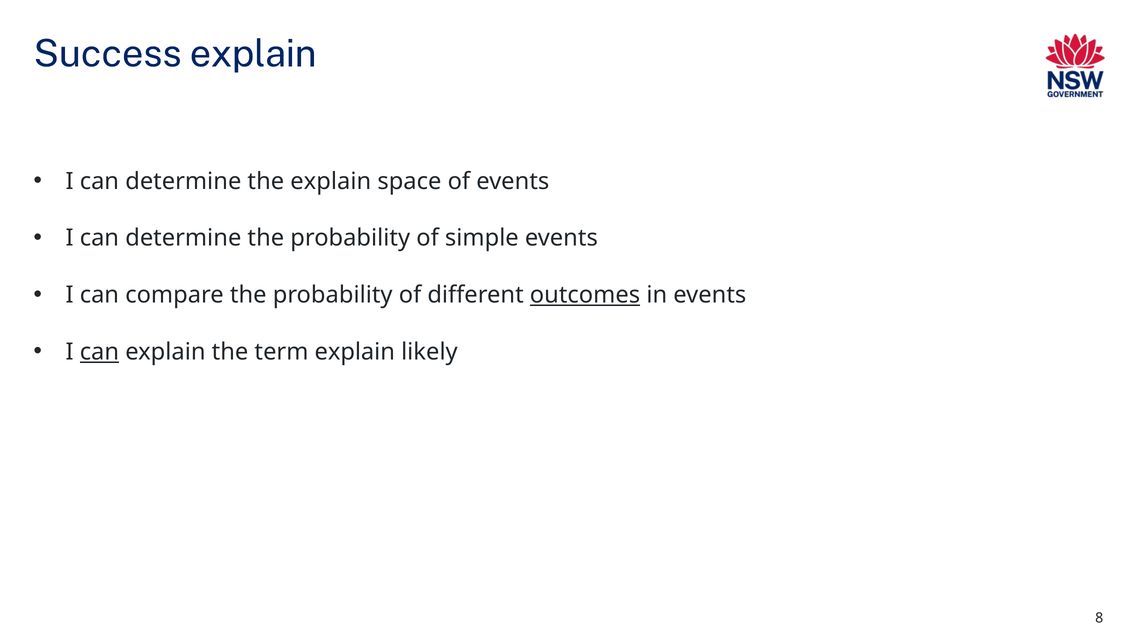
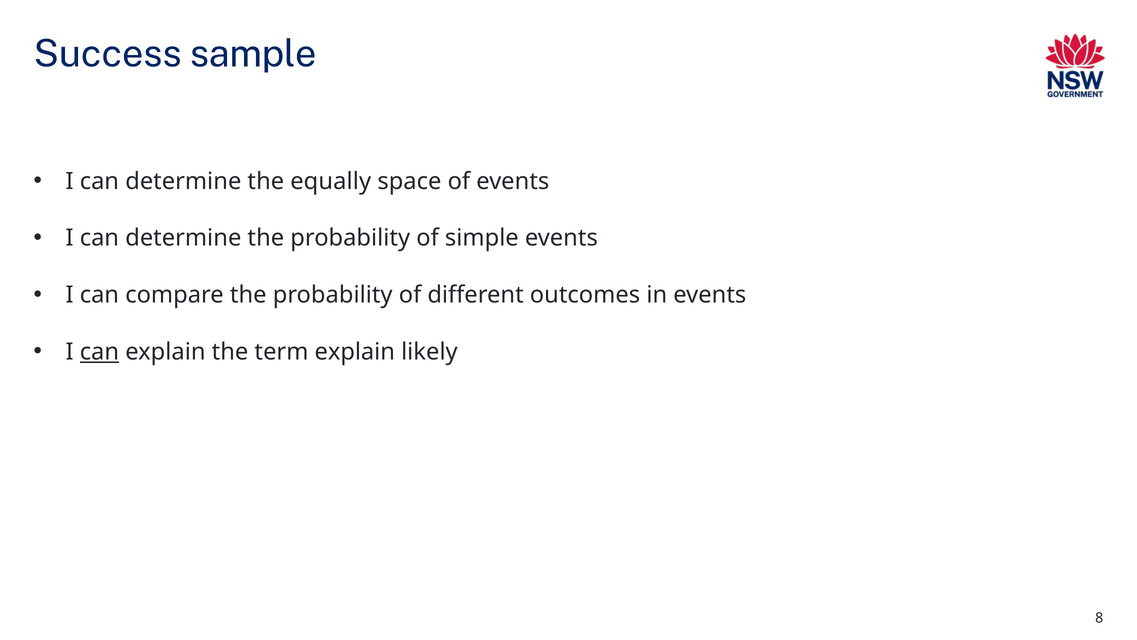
Success explain: explain -> sample (253, 54)
the explain: explain -> equally (331, 181)
outcomes underline: present -> none (585, 295)
